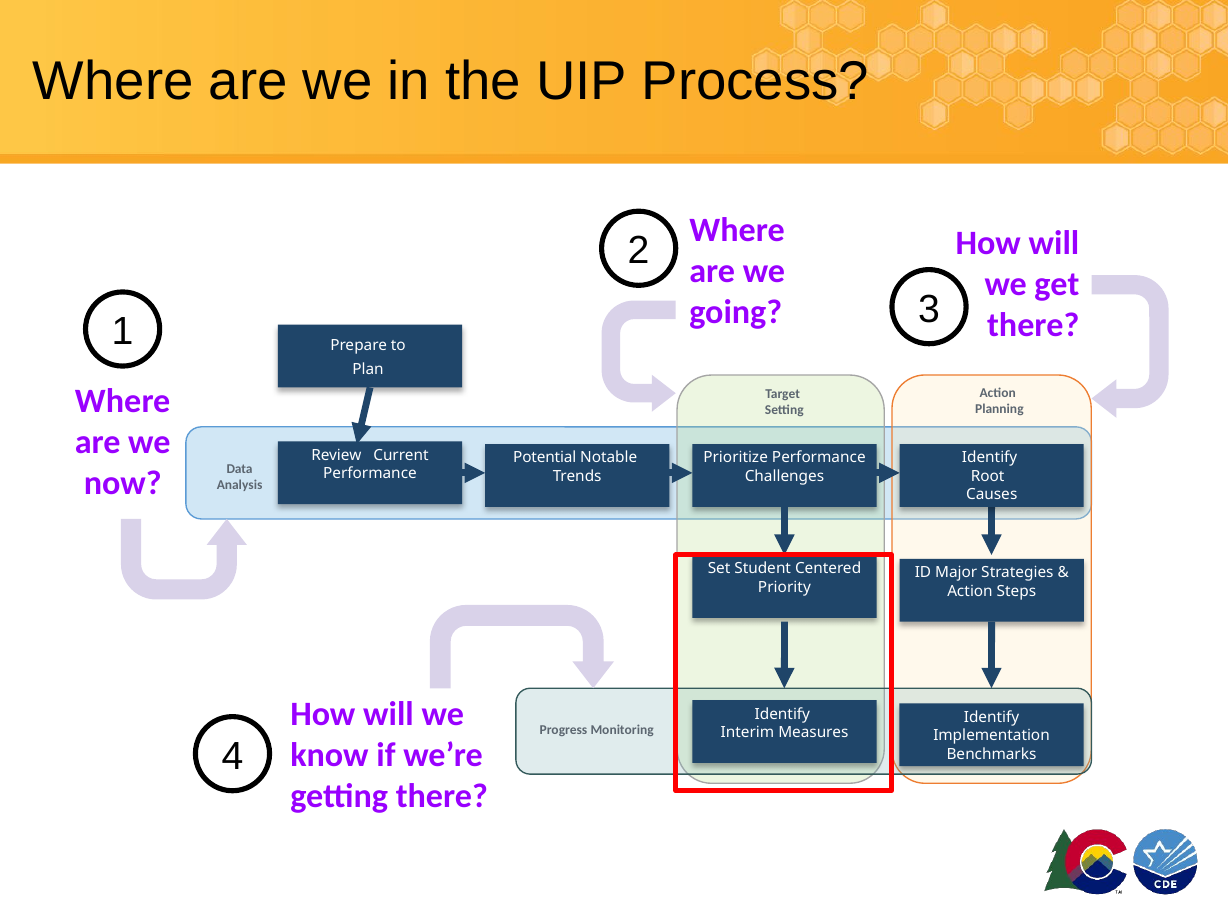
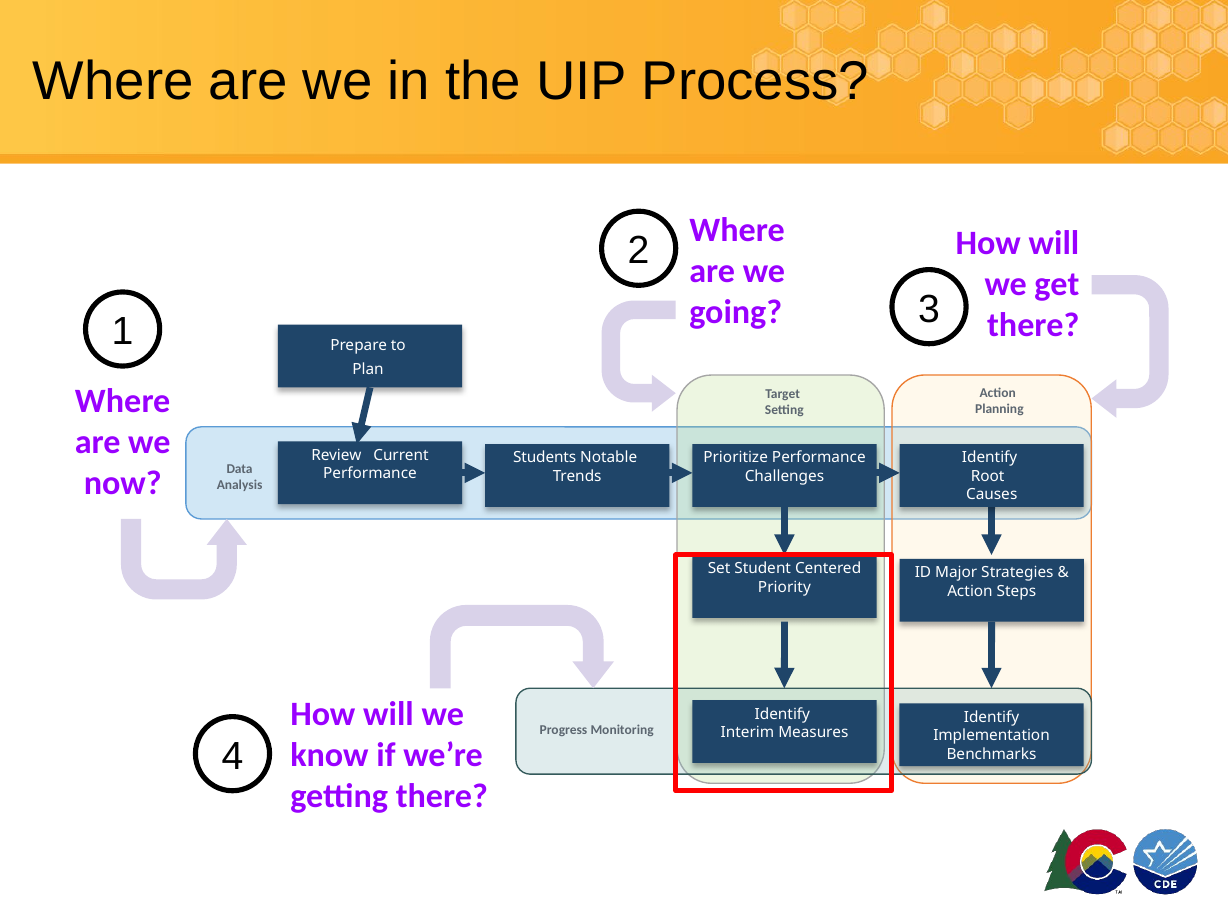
Potential: Potential -> Students (545, 458)
